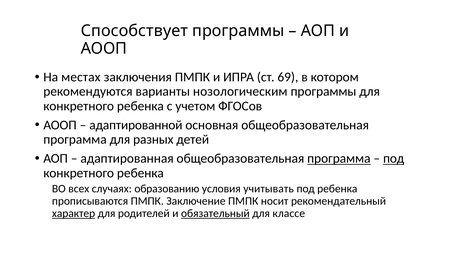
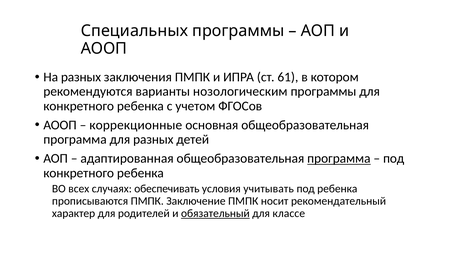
Способствует: Способствует -> Специальных (134, 31)
На местах: местах -> разных (81, 77)
69: 69 -> 61 (288, 77)
адаптированной: адаптированной -> коррекционные (136, 125)
под underline: present -> none (394, 159)
образованию: образованию -> обеспечивать (167, 189)
характер underline: present -> none (74, 213)
